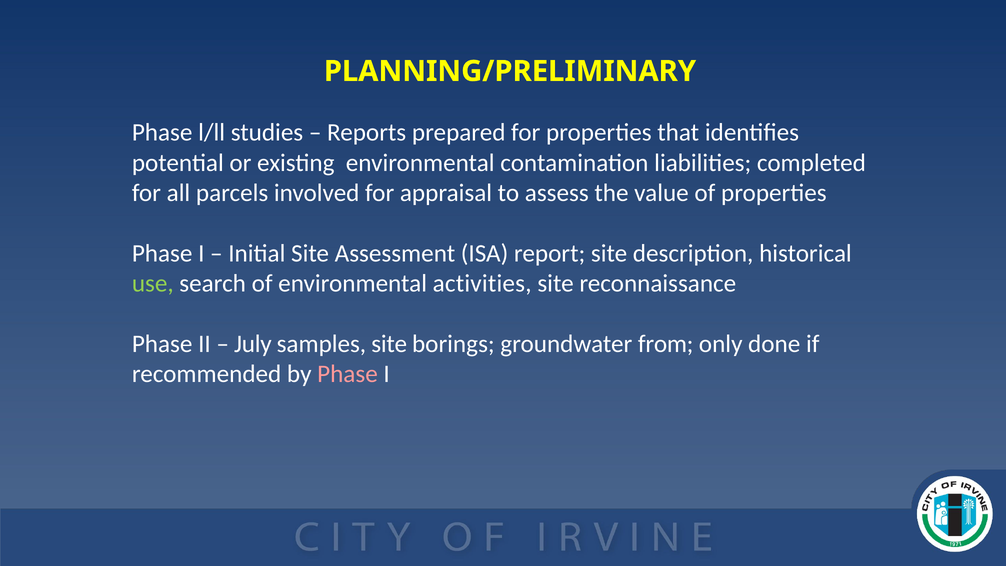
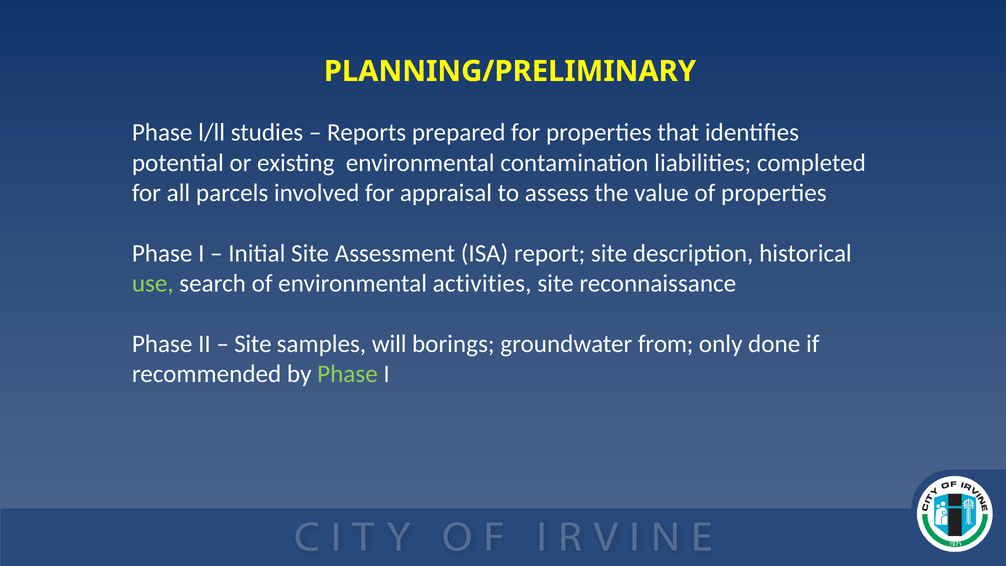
July: July -> Site (253, 344)
samples site: site -> will (389, 344)
Phase colour: pink -> light green (347, 374)
